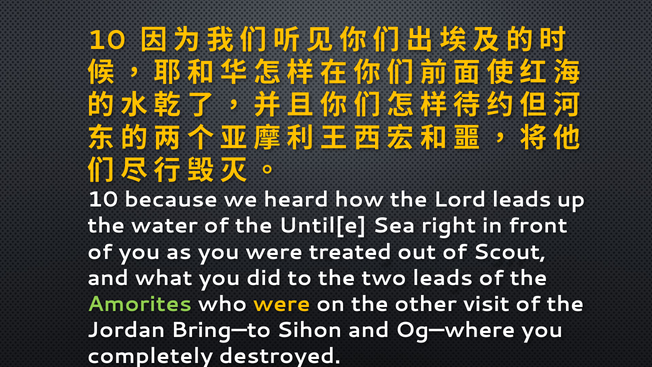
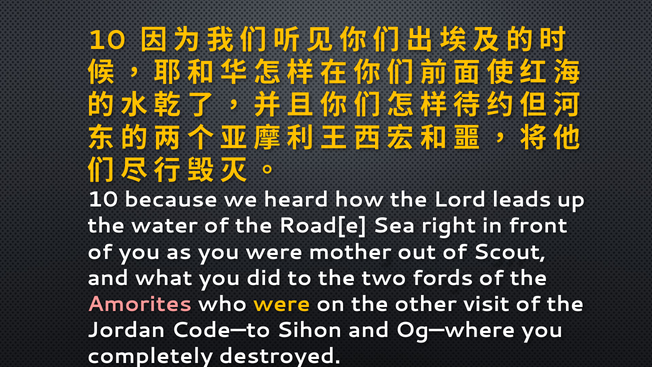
Until[e: Until[e -> Road[e (323, 226)
treated: treated -> mother (350, 252)
two leads: leads -> fords (443, 278)
Amorites colour: light green -> pink (140, 304)
Bring—to: Bring—to -> Code—to (221, 330)
